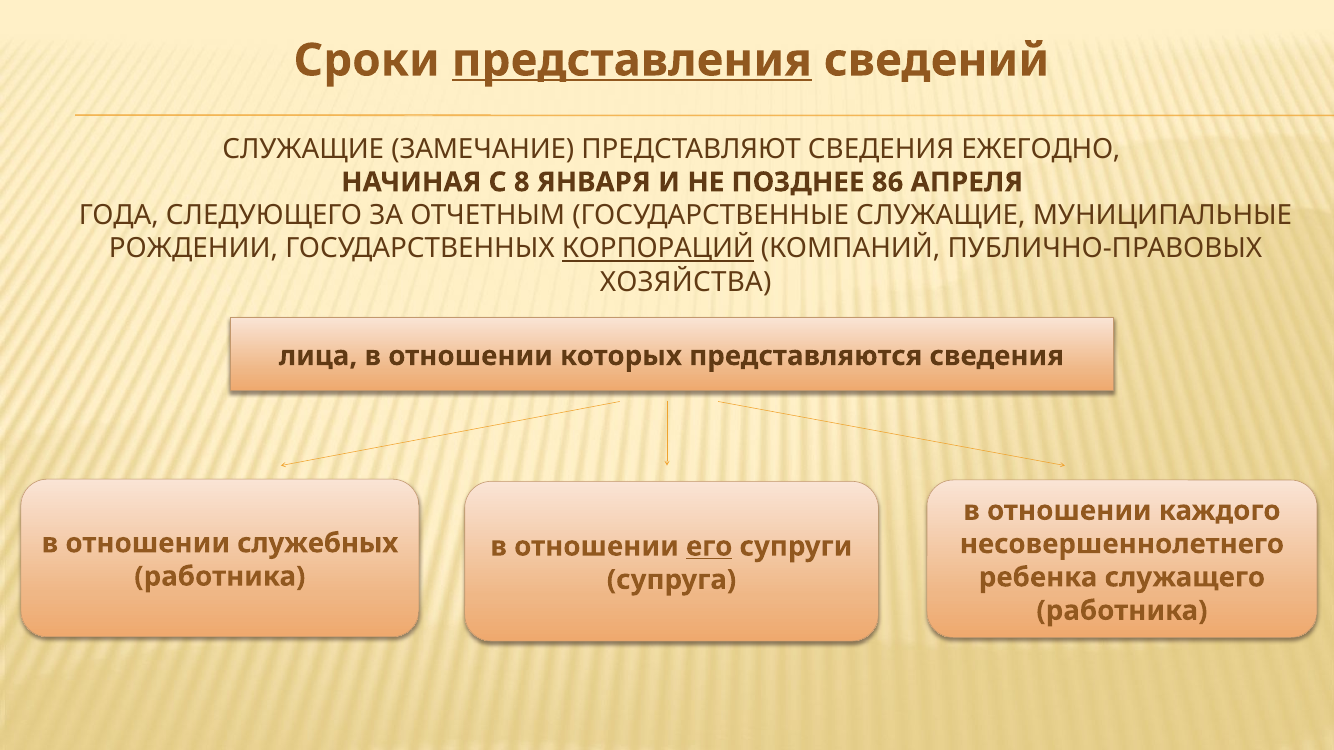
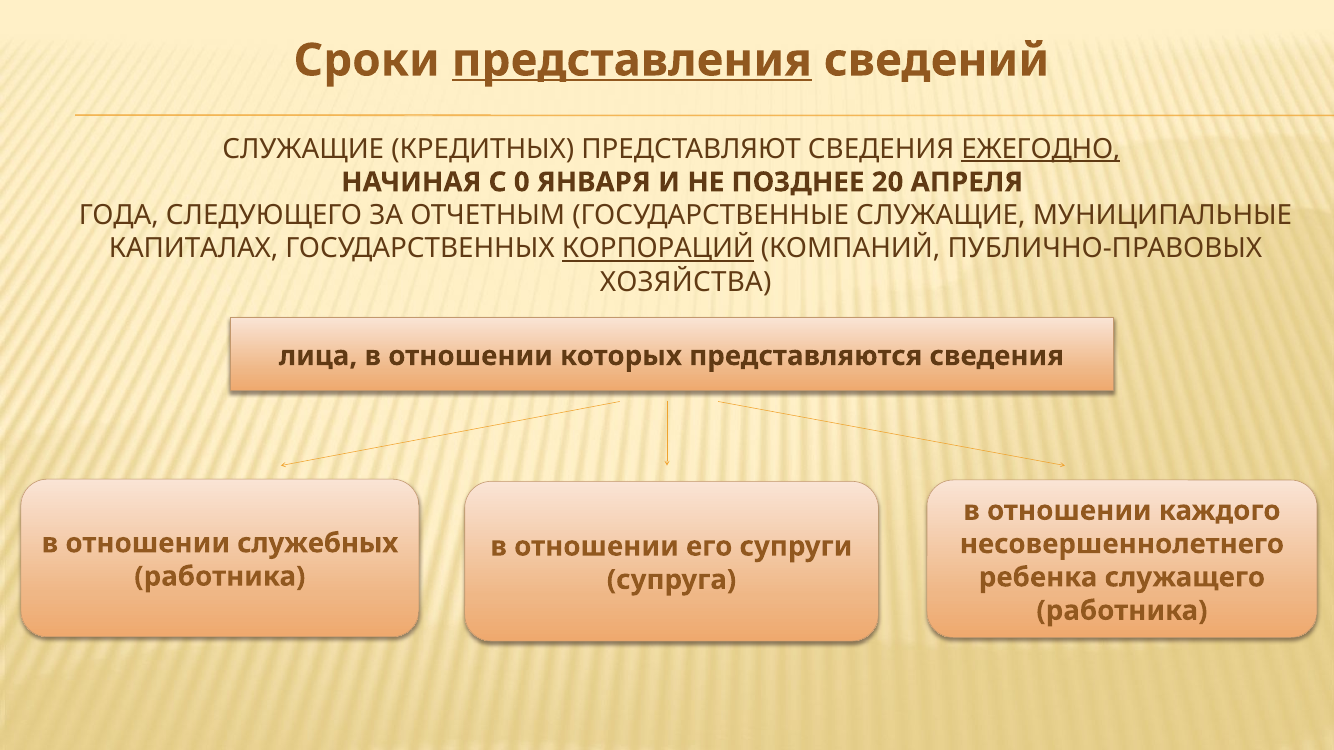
ЗАМЕЧАНИЕ: ЗАМЕЧАНИЕ -> КРЕДИТНЫХ (483, 149)
ЕЖЕГОДНО underline: none -> present (1041, 149)
8: 8 -> 0 (522, 182)
86: 86 -> 20 (888, 182)
РОЖДЕНИИ: РОЖДЕНИИ -> КАПИТАЛАХ (194, 249)
его underline: present -> none (709, 547)
